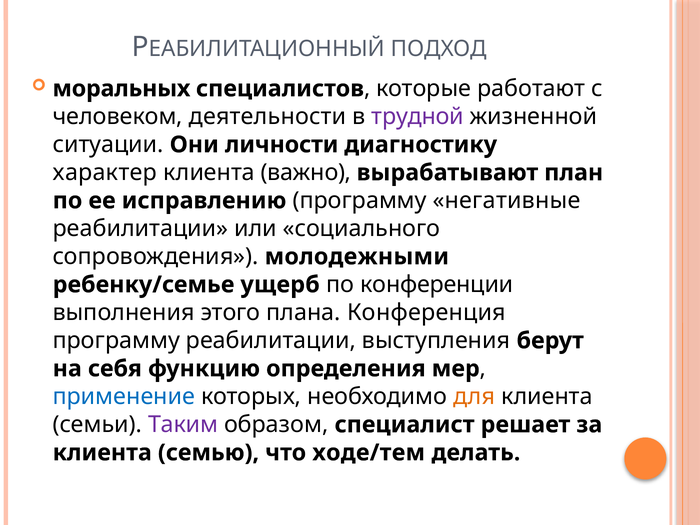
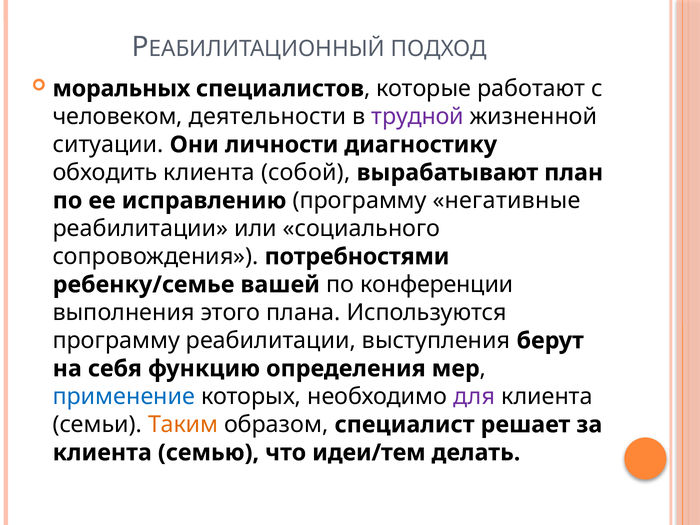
характер: характер -> обходить (105, 173)
важно: важно -> собой (306, 173)
молодежными: молодежными -> потребностями (357, 257)
ущерб: ущерб -> вашей (280, 285)
Конференция: Конференция -> Используются (427, 313)
для colour: orange -> purple (474, 397)
Таким colour: purple -> orange (183, 425)
ходе/тем: ходе/тем -> идеи/тем (369, 453)
